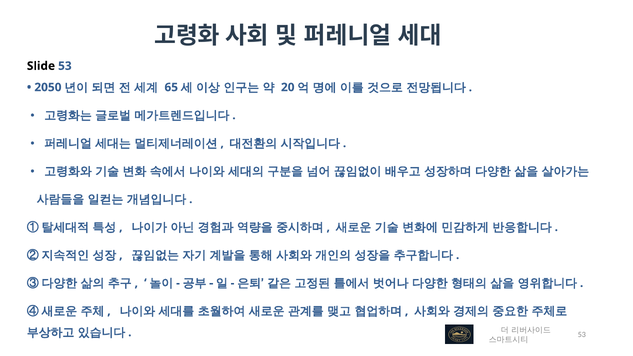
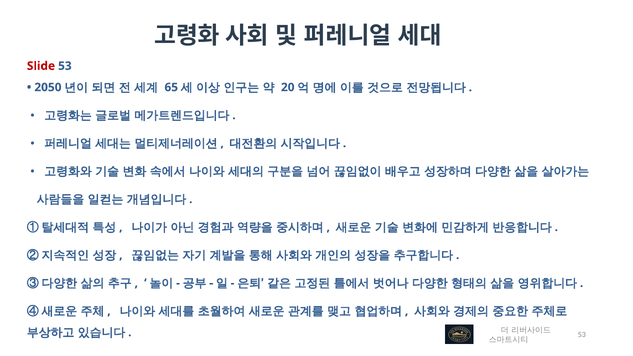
Slide colour: black -> red (41, 66)
